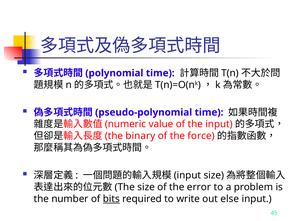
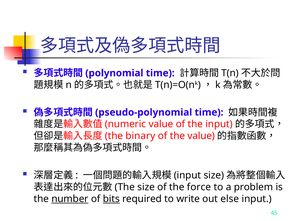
the force: force -> value (201, 136)
error: error -> force (199, 187)
number underline: none -> present (70, 199)
